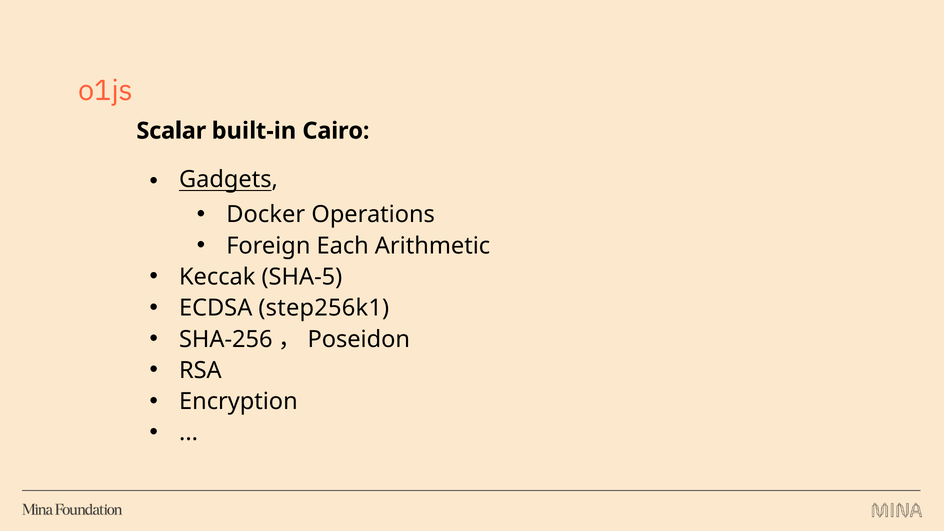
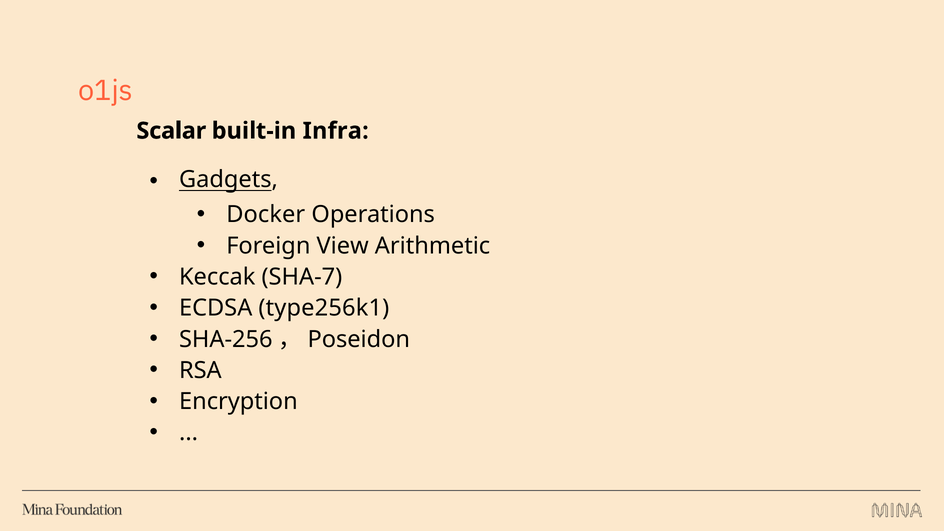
Cairo: Cairo -> Infra (336, 131)
Each: Each -> View (343, 246)
SHA-5: SHA-5 -> SHA-7 (302, 277)
step256k1: step256k1 -> type256k1 (324, 308)
